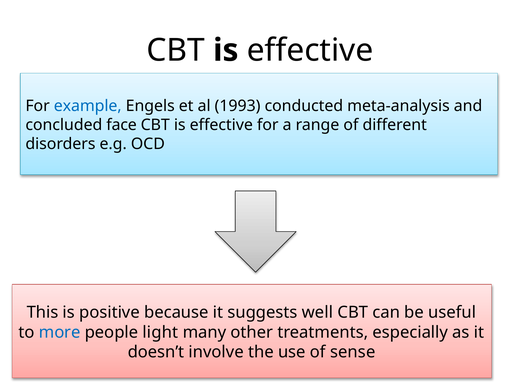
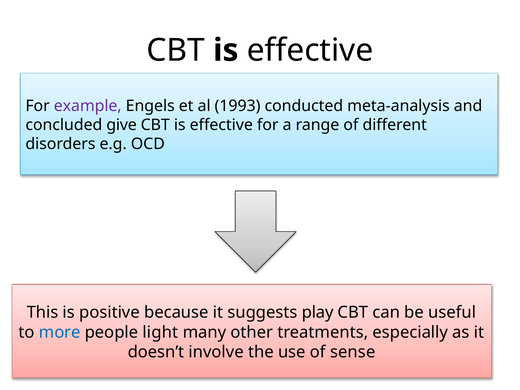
example colour: blue -> purple (88, 106)
face: face -> give (122, 125)
well: well -> play (318, 312)
